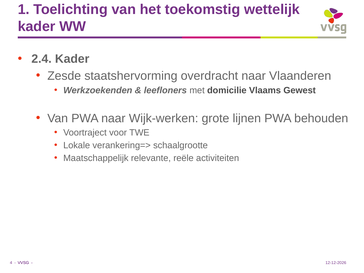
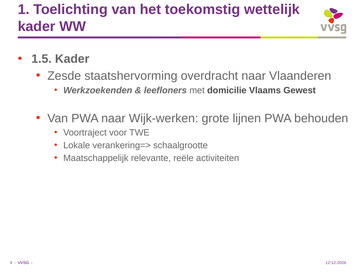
2.4: 2.4 -> 1.5 (42, 59)
